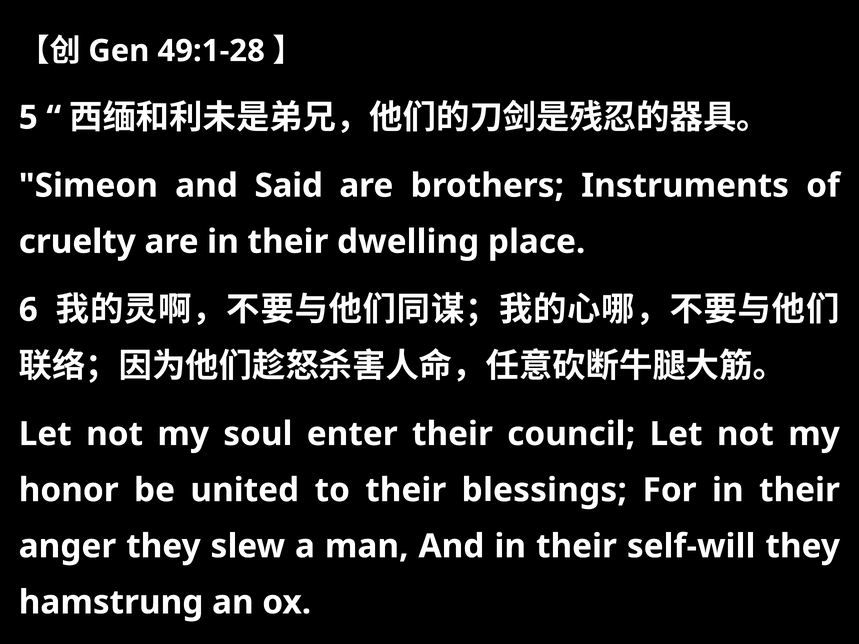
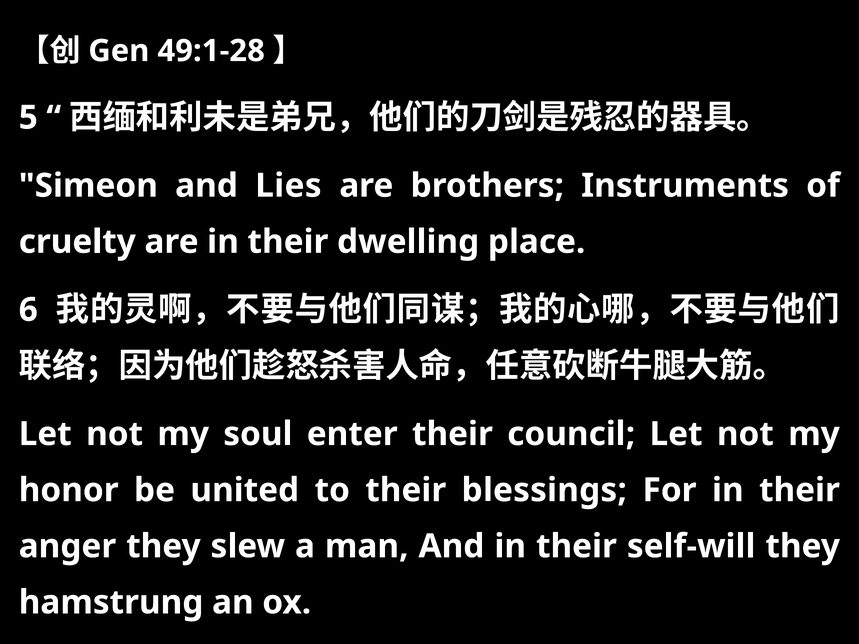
Said: Said -> Lies (288, 186)
